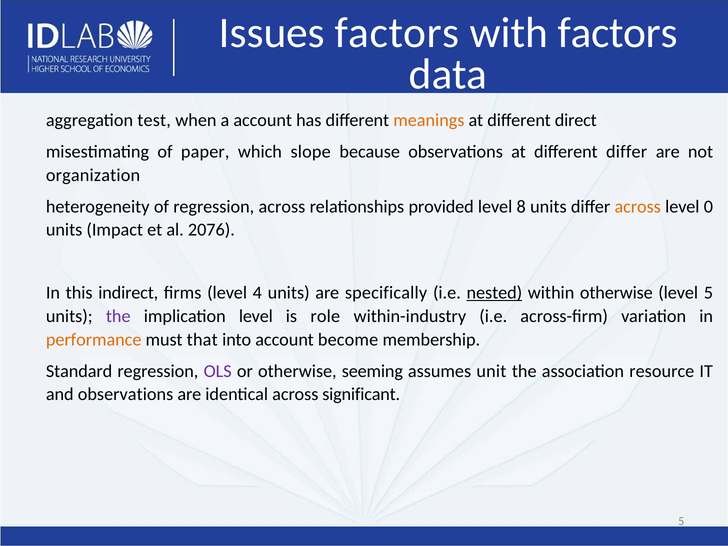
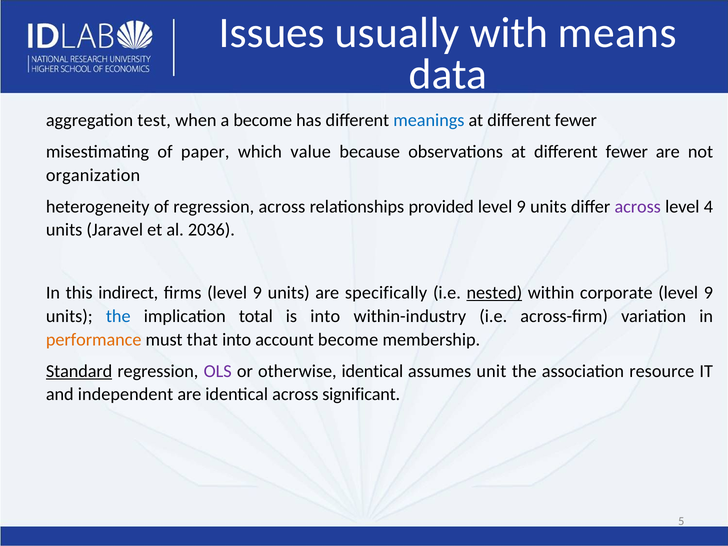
Issues factors: factors -> usually (397, 33)
with factors: factors -> means (617, 33)
a account: account -> become (263, 120)
meanings colour: orange -> blue (429, 120)
direct: direct -> fewer (576, 120)
slope: slope -> value (311, 152)
observations at different differ: differ -> fewer (627, 152)
8: 8 -> 9 (521, 207)
across colour: orange -> purple (638, 207)
0: 0 -> 4 (708, 207)
Impact: Impact -> Jaravel (115, 230)
2076: 2076 -> 2036 (211, 230)
firms level 4: 4 -> 9 (257, 293)
within otherwise: otherwise -> corporate (616, 293)
5: 5 -> 9 (708, 293)
the colour: purple -> blue (118, 316)
implication level: level -> total (256, 316)
is role: role -> into (325, 316)
Standard underline: none -> present (79, 371)
otherwise seeming: seeming -> identical (372, 371)
and observations: observations -> independent (126, 394)
